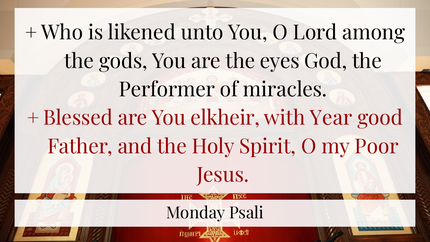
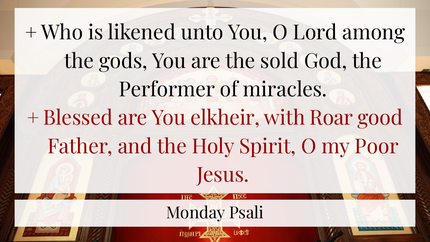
eyes: eyes -> sold (279, 61)
Year: Year -> Roar (331, 118)
